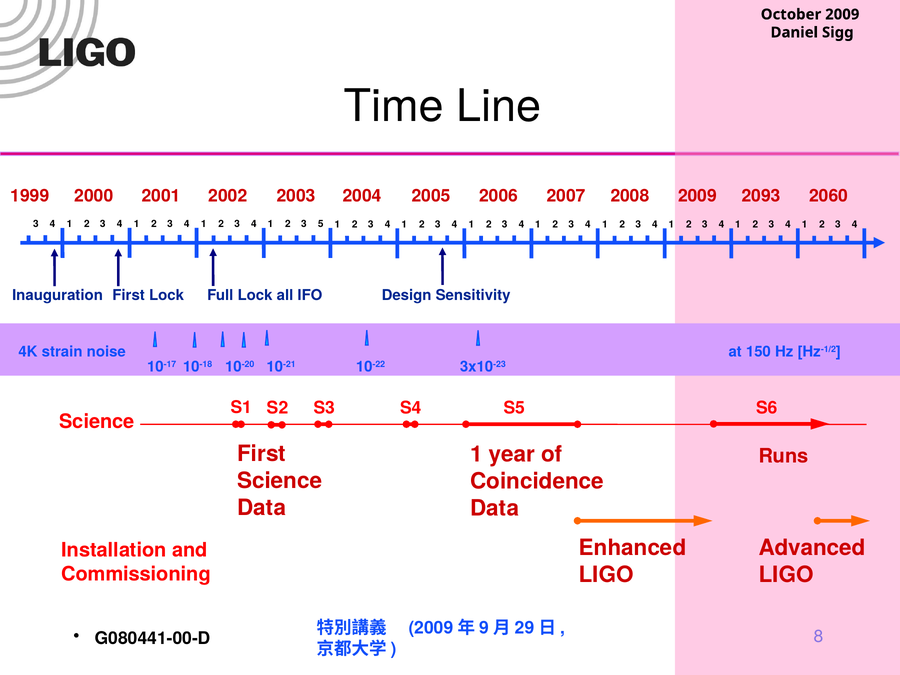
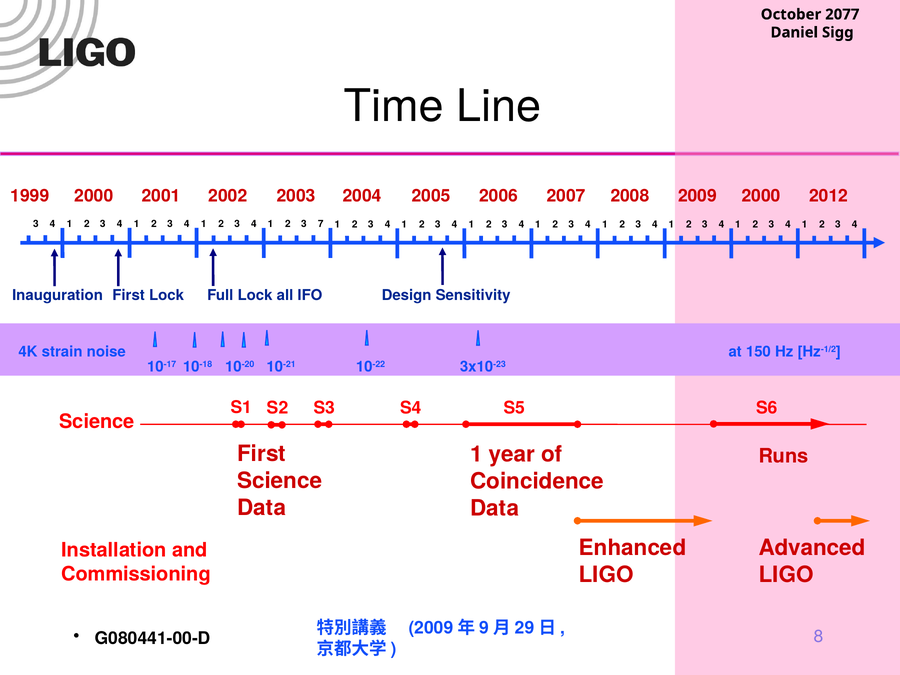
October 2009: 2009 -> 2077 (842, 14)
2093: 2093 -> 2000 (761, 196)
2060: 2060 -> 2012 (829, 196)
5: 5 -> 7 (321, 224)
